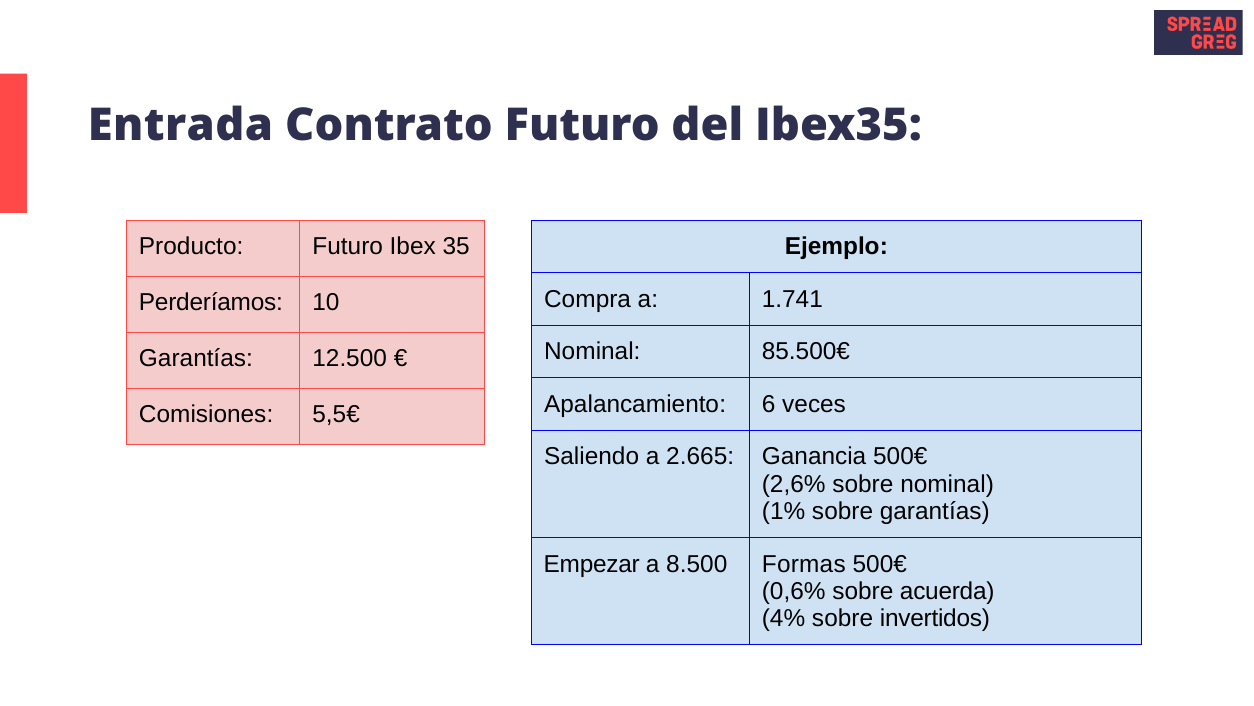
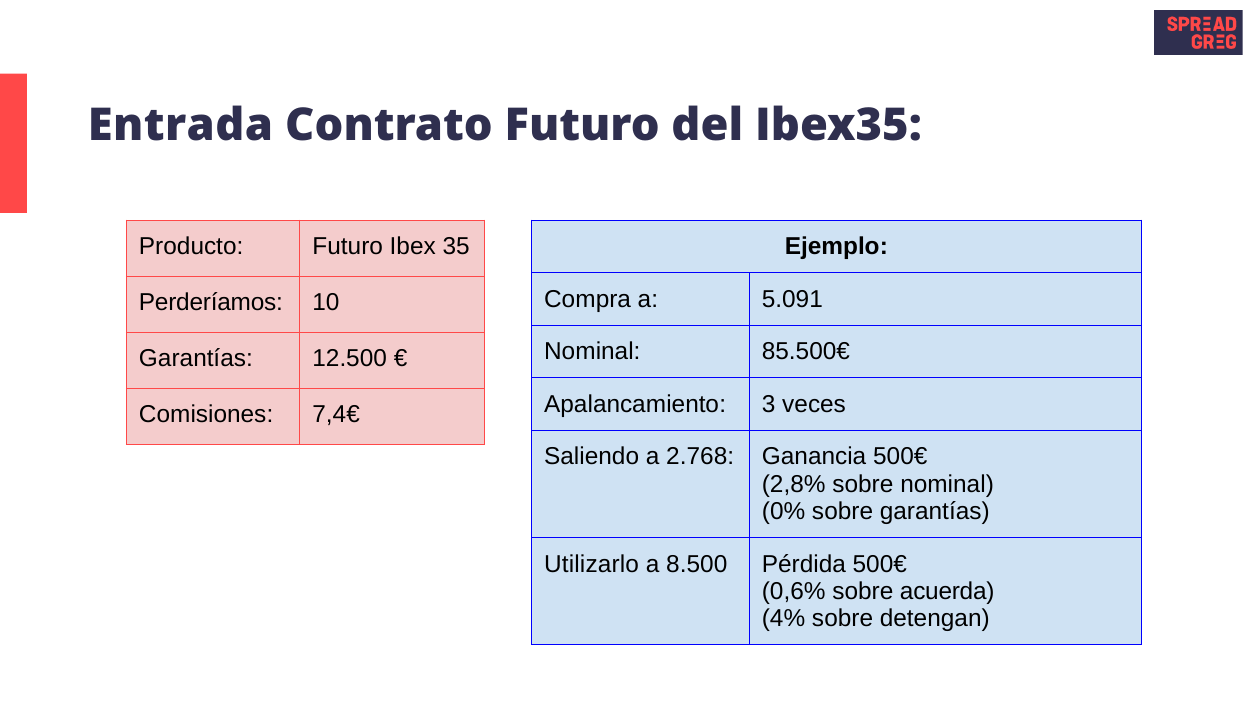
1.741: 1.741 -> 5.091 (792, 299)
6: 6 -> 3 (769, 404)
5,5€: 5,5€ -> 7,4€ (336, 415)
2.665: 2.665 -> 2.768 (700, 456)
2,6%: 2,6% -> 2,8% (794, 484)
1%: 1% -> 0% (784, 511)
Empezar: Empezar -> Utilizarlo (592, 564)
Formas: Formas -> Pérdida (804, 564)
invertidos: invertidos -> detengan (935, 618)
